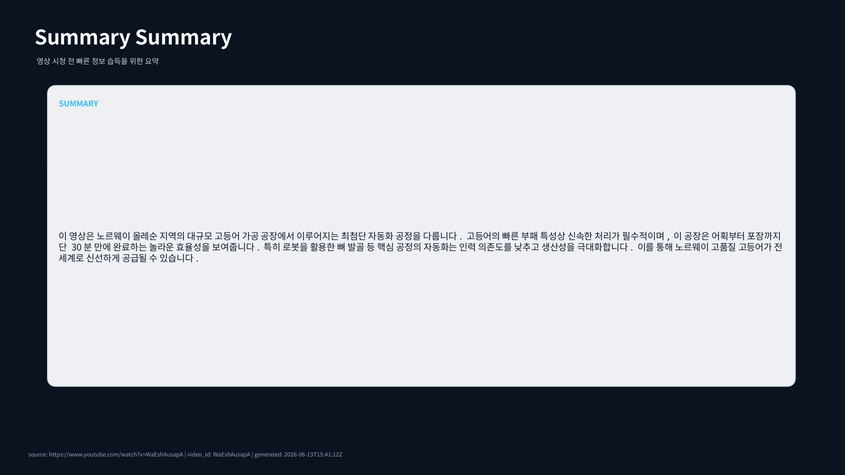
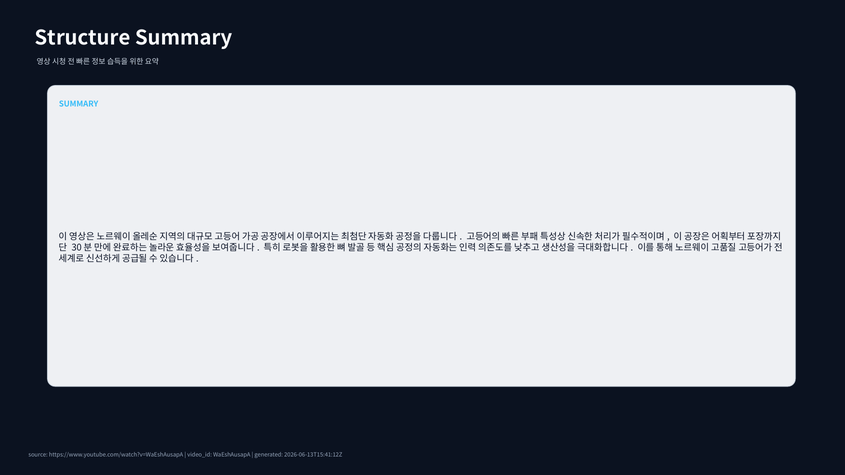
Summary: Summary -> Structure (83, 38)
